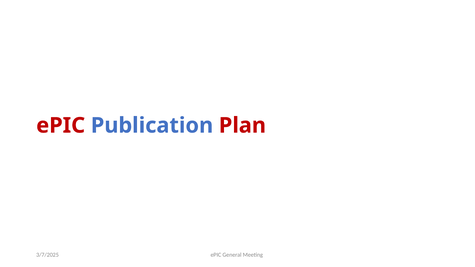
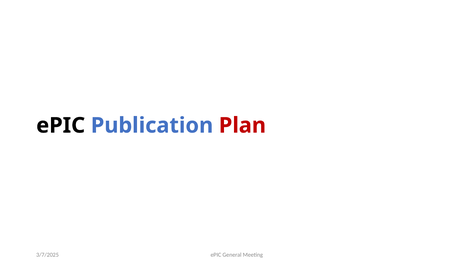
ePIC colour: red -> black (61, 126)
